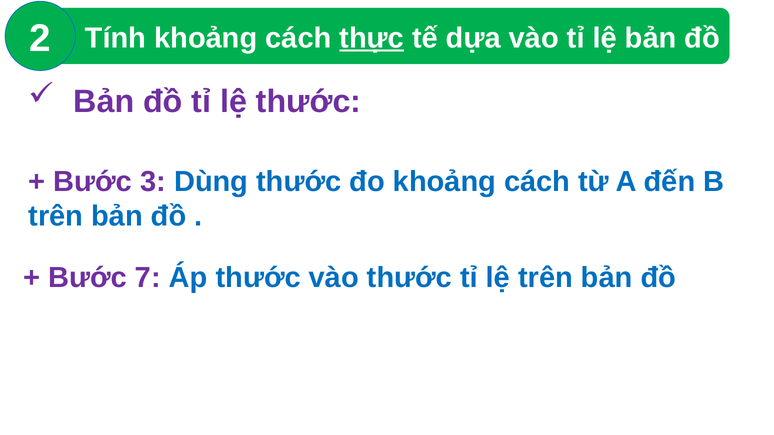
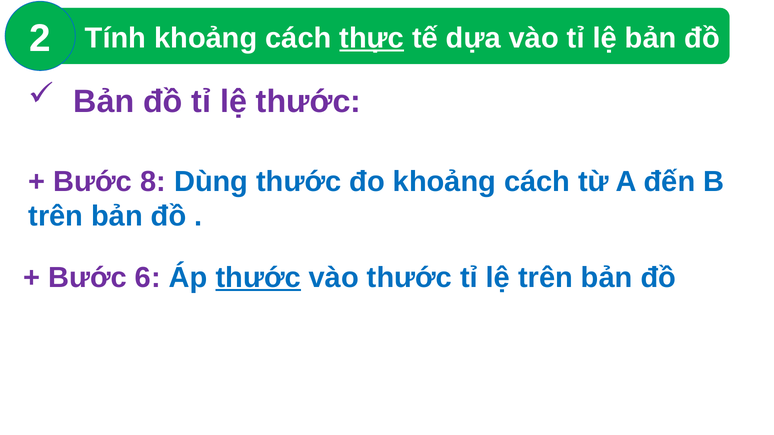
3: 3 -> 8 (153, 182)
7: 7 -> 6 (148, 278)
thước underline: none -> present (258, 278)
